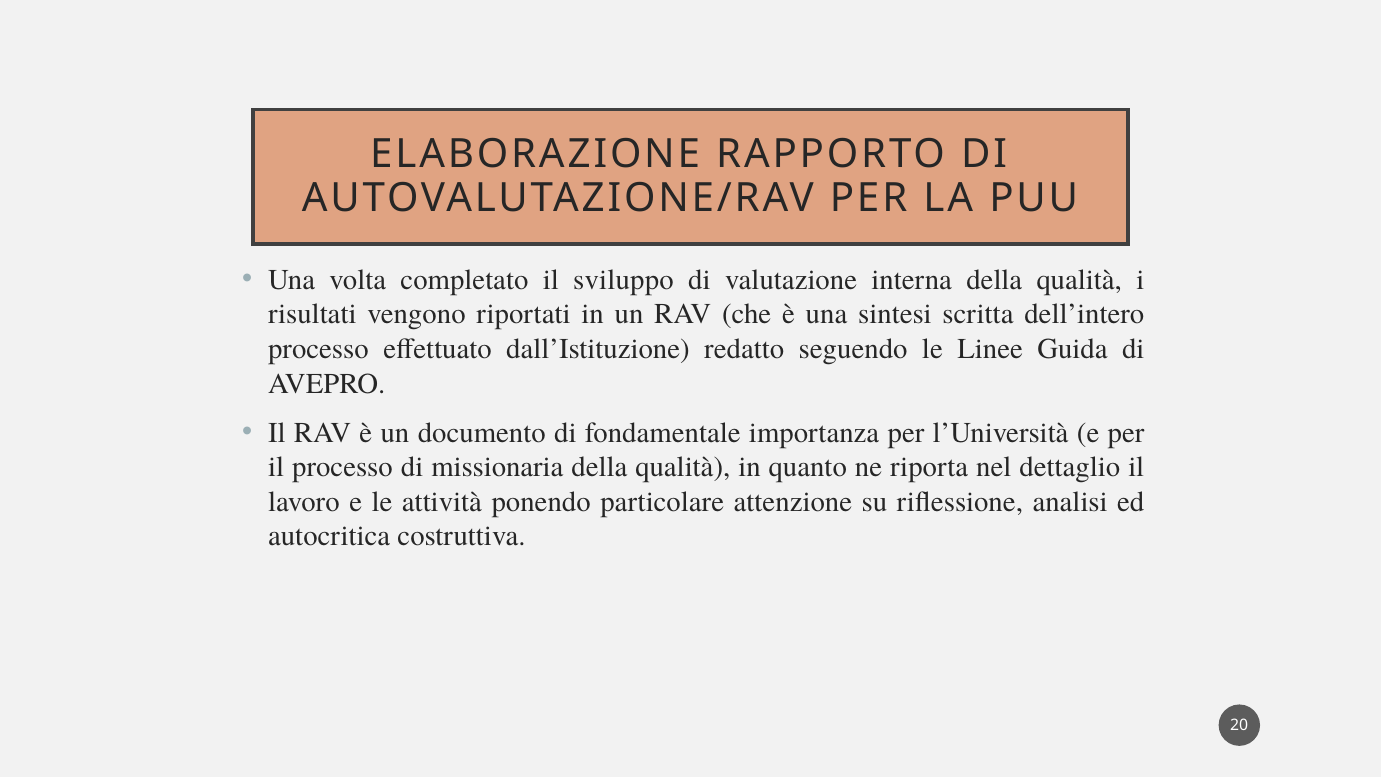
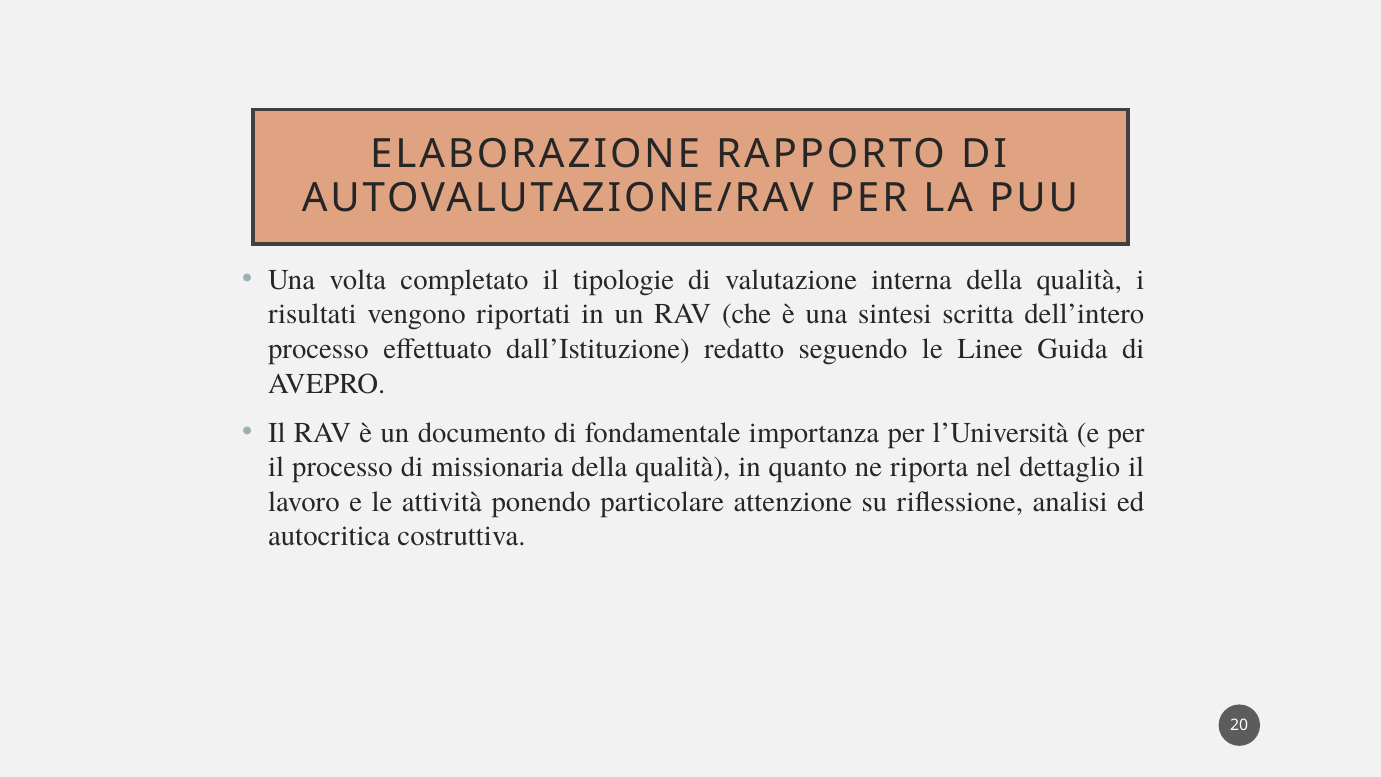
sviluppo: sviluppo -> tipologie (624, 280)
